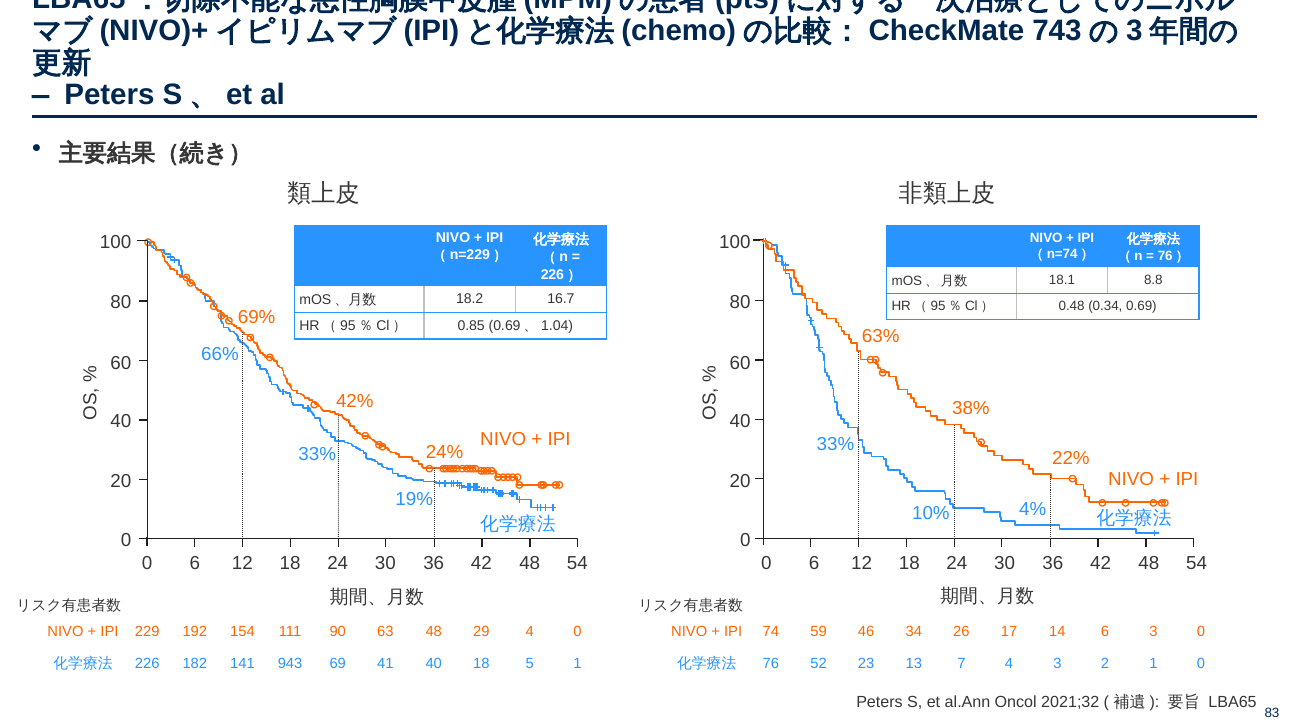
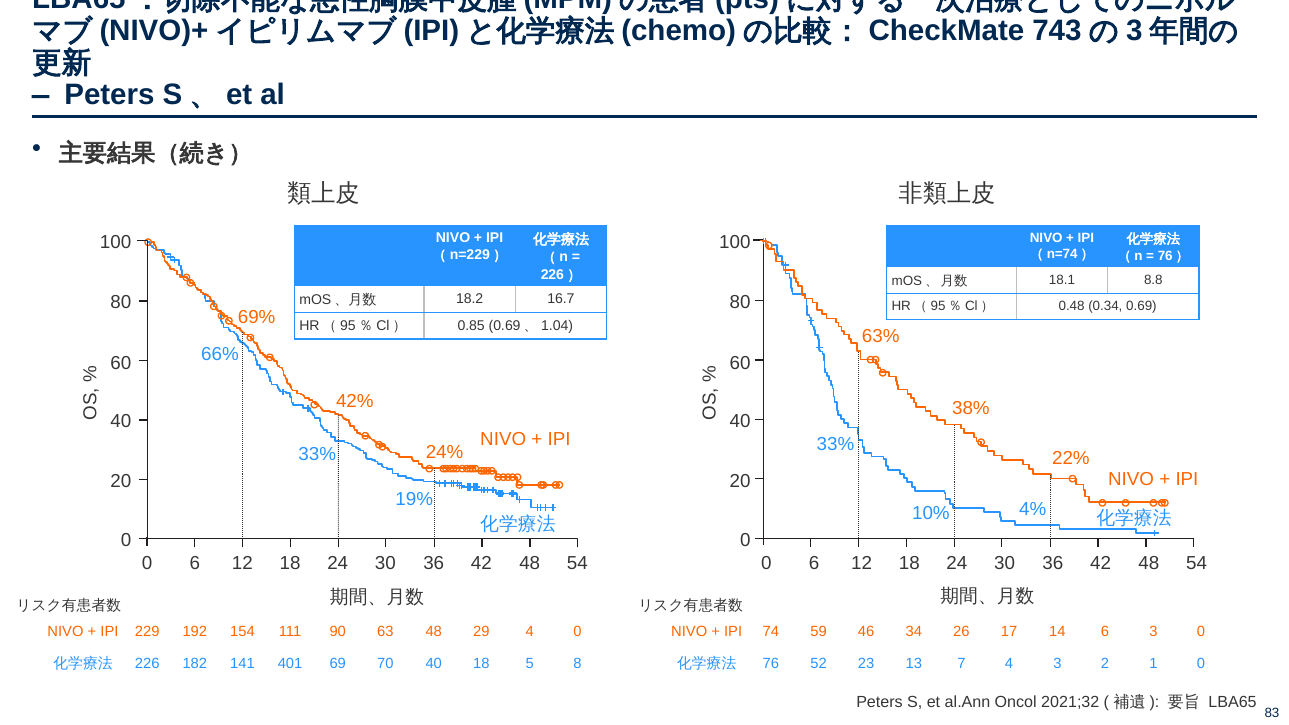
943: 943 -> 401 (290, 664)
41: 41 -> 70 (385, 664)
5 1: 1 -> 8 (577, 664)
